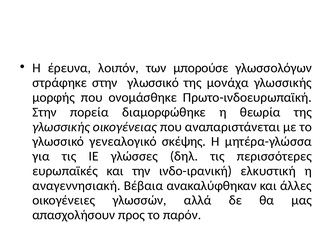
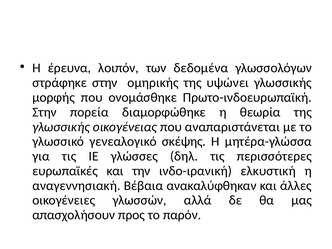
μπορούσε: μπορούσε -> δεδομένα (201, 68)
στην γλωσσικό: γλωσσικό -> ομηρικής (153, 83)
μονάχα: μονάχα -> υψώνει (228, 83)
